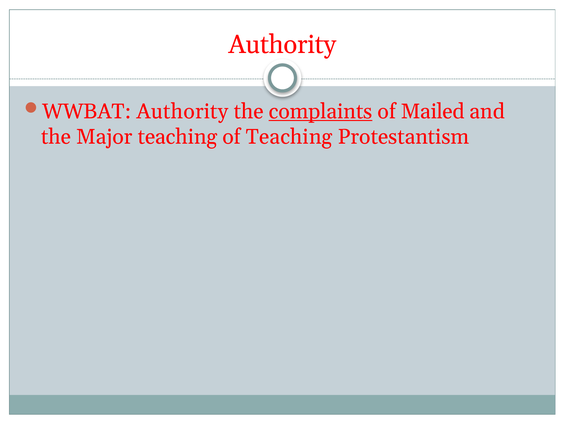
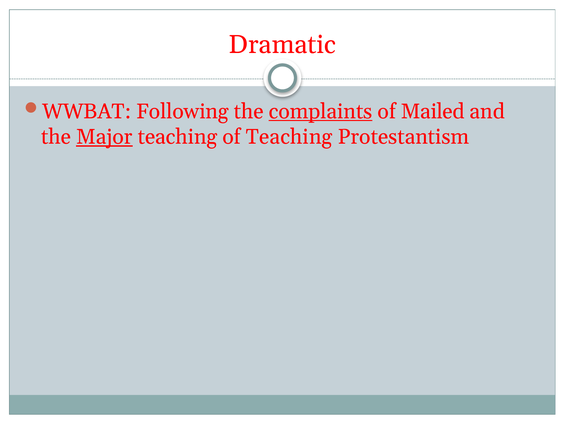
Authority: Authority -> Dramatic (282, 44)
WWBAT Authority: Authority -> Following (183, 111)
Major underline: none -> present (104, 137)
